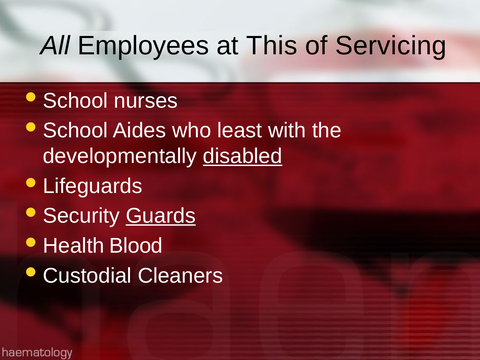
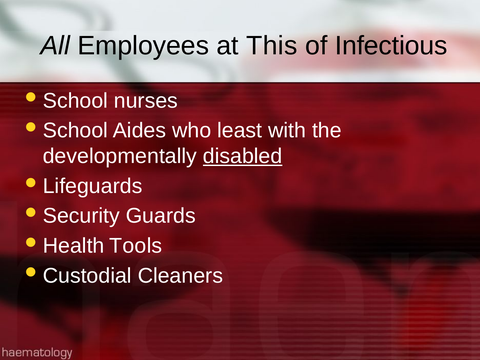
Servicing: Servicing -> Infectious (391, 46)
Guards underline: present -> none (161, 216)
Blood: Blood -> Tools (136, 246)
